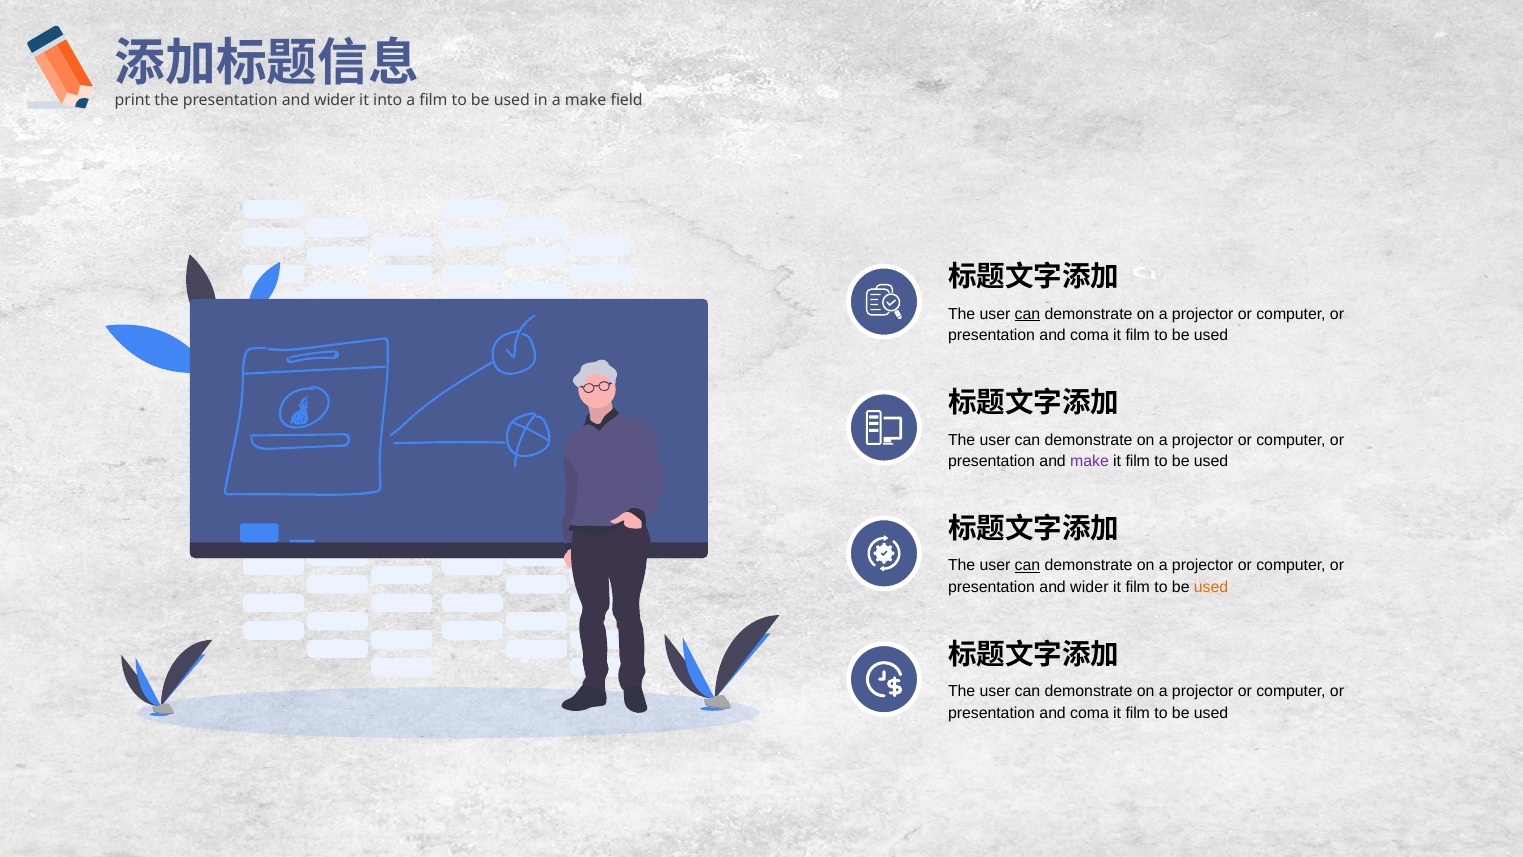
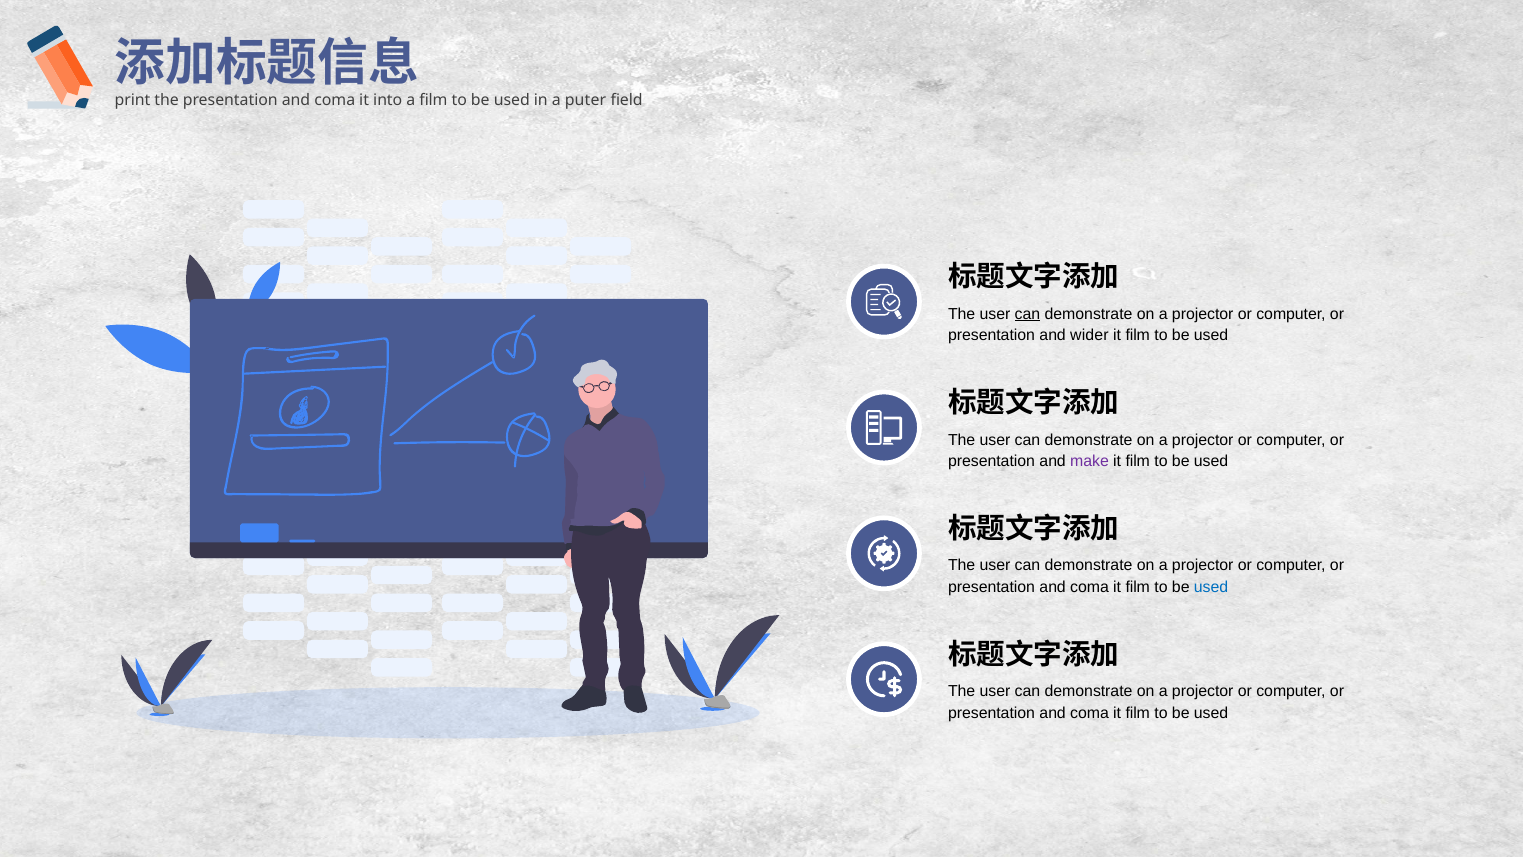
the presentation and wider: wider -> coma (335, 100)
a make: make -> puter (586, 100)
coma: coma -> wider (1089, 336)
can underline: present -> none (1028, 565)
wider: wider -> coma (1090, 587)
used colour: orange -> blue (1211, 587)
